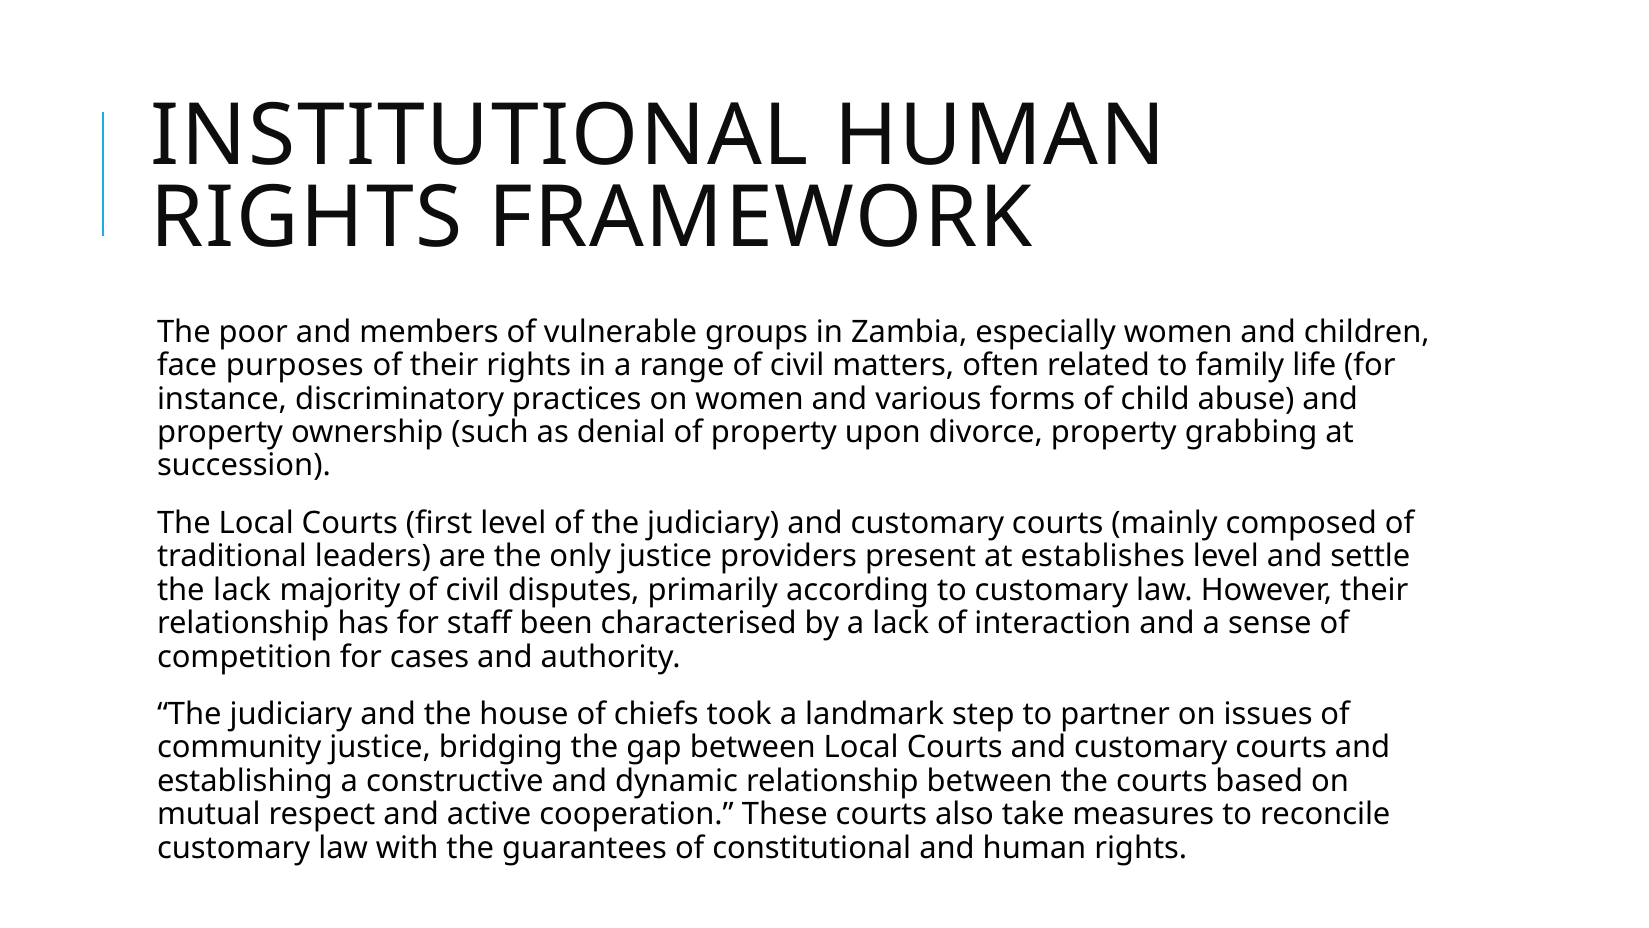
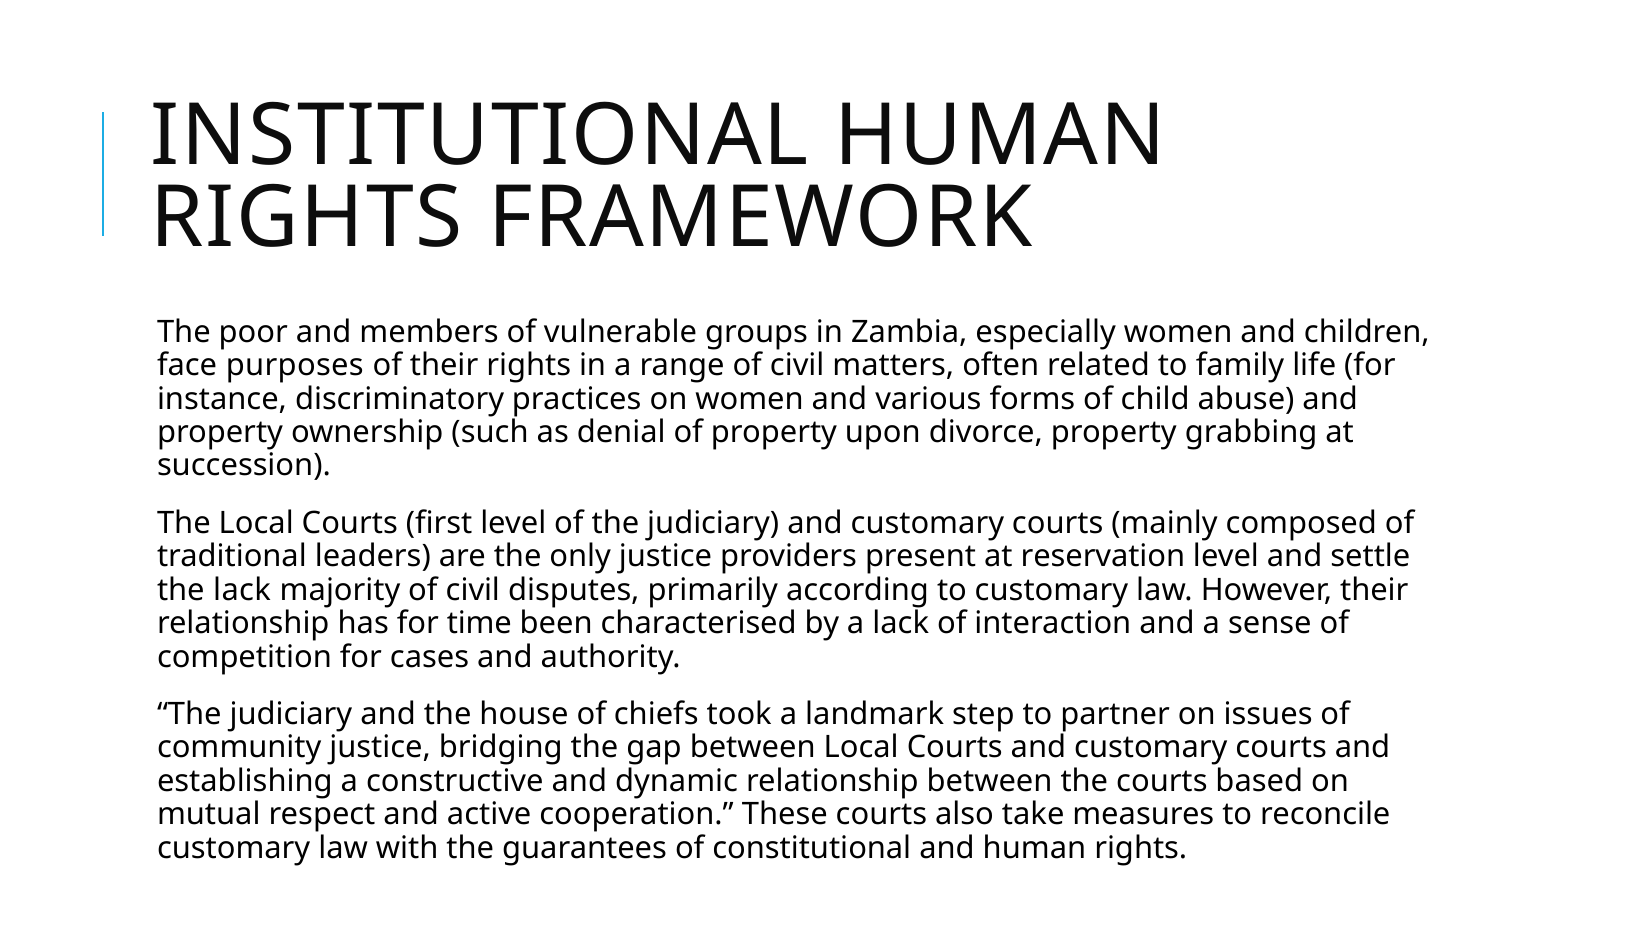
establishes: establishes -> reservation (1103, 556)
staff: staff -> time (479, 623)
